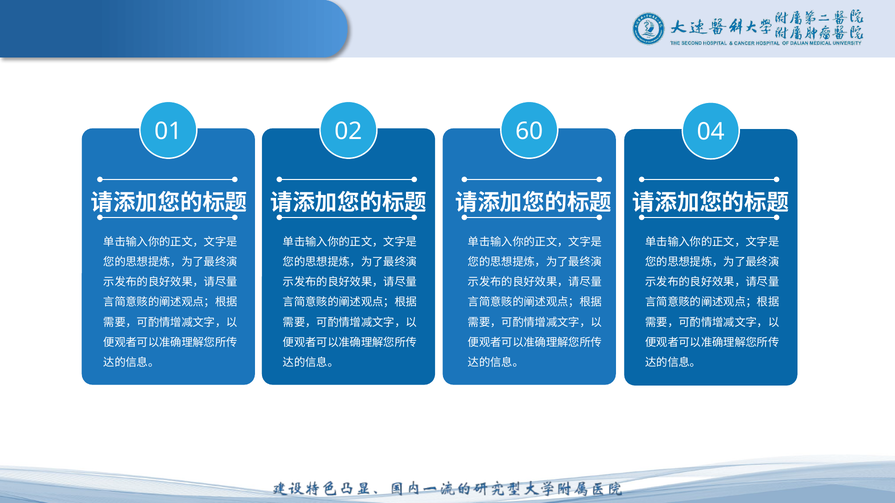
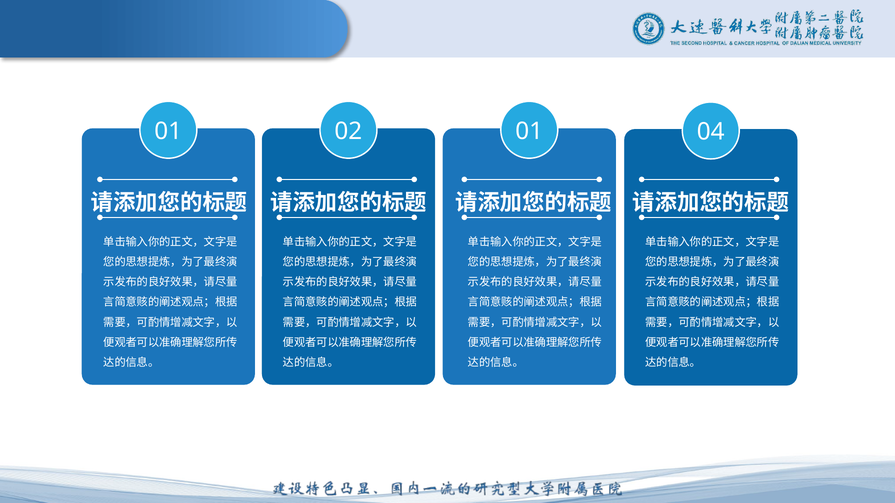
02 60: 60 -> 01 (529, 131)
